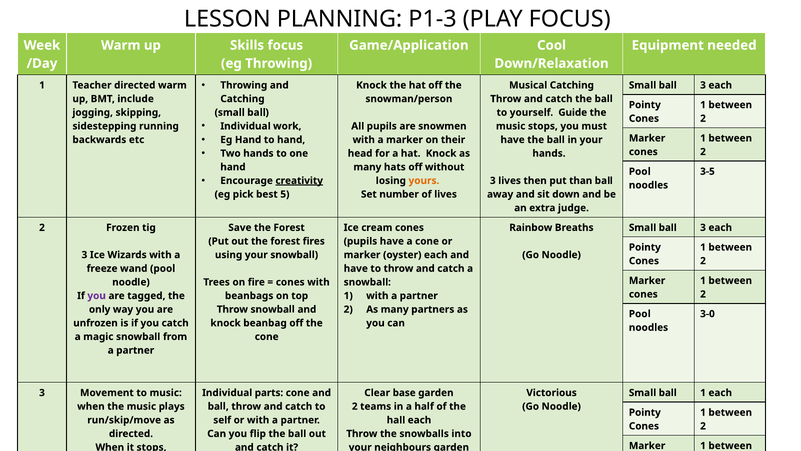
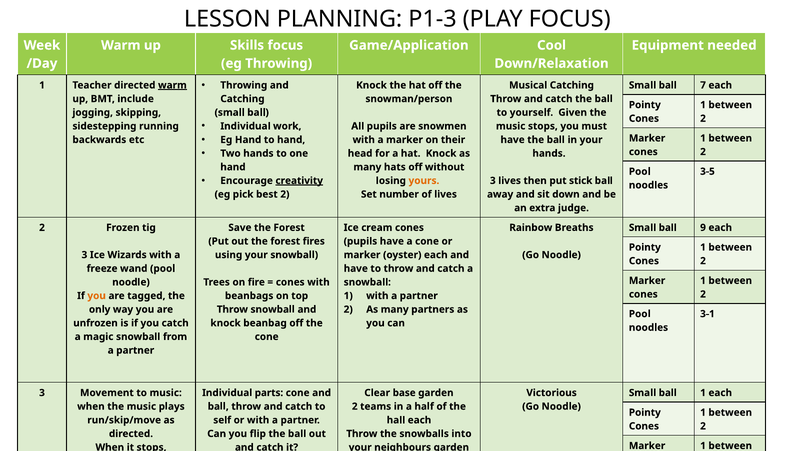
warm underline: none -> present (172, 85)
3: 3 -> 7 (703, 85)
Guide: Guide -> Given (573, 112)
than: than -> stick (581, 180)
best 5: 5 -> 2 (285, 194)
3: 3 -> 9 (703, 227)
you colour: purple -> orange (97, 295)
3-0: 3-0 -> 3-1 (707, 314)
